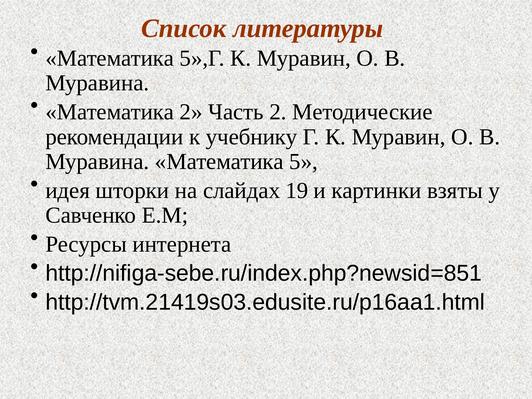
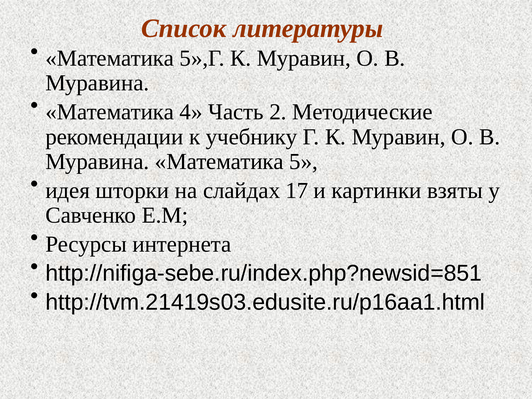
Математика 2: 2 -> 4 (191, 112)
19: 19 -> 17 (297, 191)
